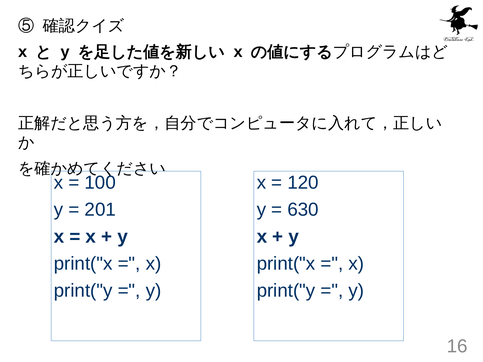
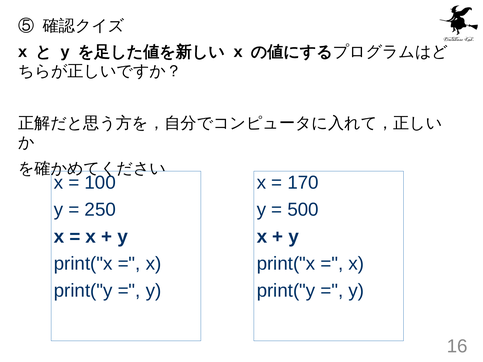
120: 120 -> 170 (303, 183)
201: 201 -> 250 (100, 210)
630: 630 -> 500 (303, 210)
